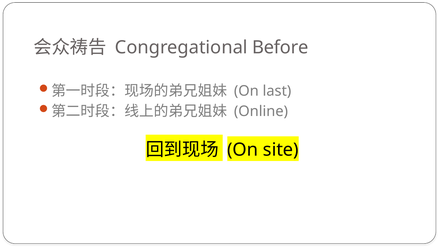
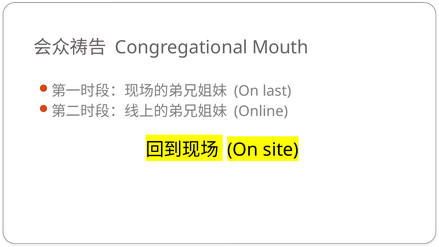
Before: Before -> Mouth (280, 47)
